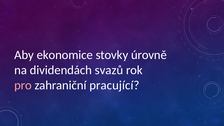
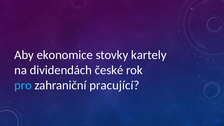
úrovně: úrovně -> kartely (149, 55)
svazů: svazů -> české (109, 70)
pro colour: pink -> light blue (23, 85)
